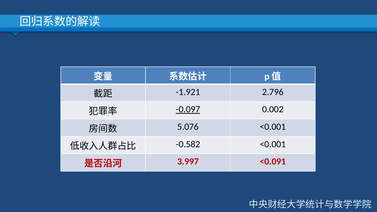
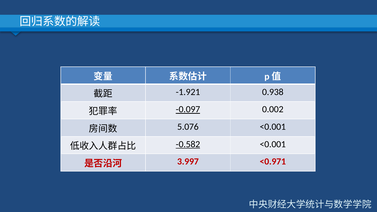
2.796: 2.796 -> 0.938 (273, 92)
-0.582 underline: none -> present (188, 144)
<0.091: <0.091 -> <0.971 (273, 162)
